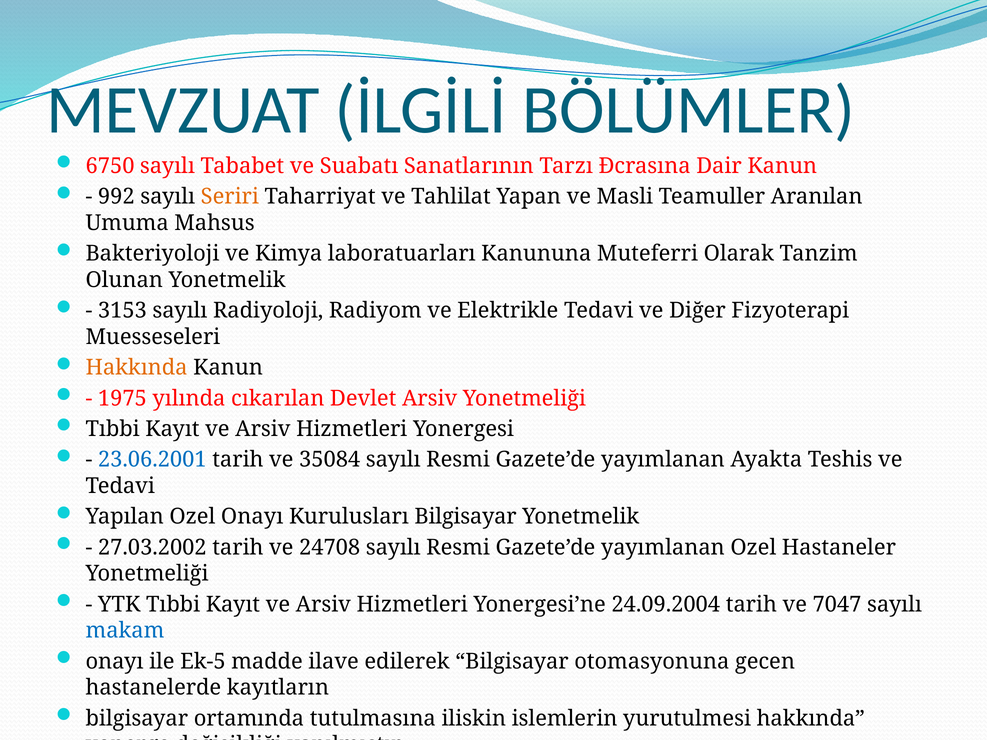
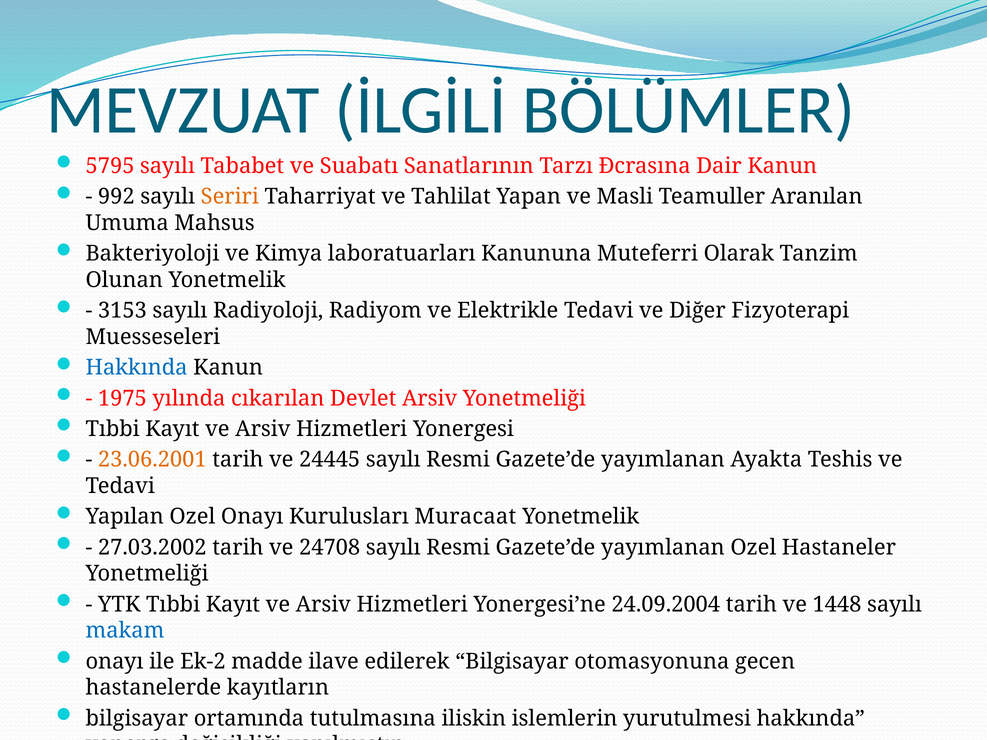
6750: 6750 -> 5795 (110, 166)
Hakkında colour: orange -> blue (137, 368)
23.06.2001 colour: blue -> orange (152, 460)
35084: 35084 -> 24445 (330, 460)
Kurulusları Bilgisayar: Bilgisayar -> Muracaat (465, 517)
7047: 7047 -> 1448 (837, 605)
Ek-5: Ek-5 -> Ek-2 (203, 662)
